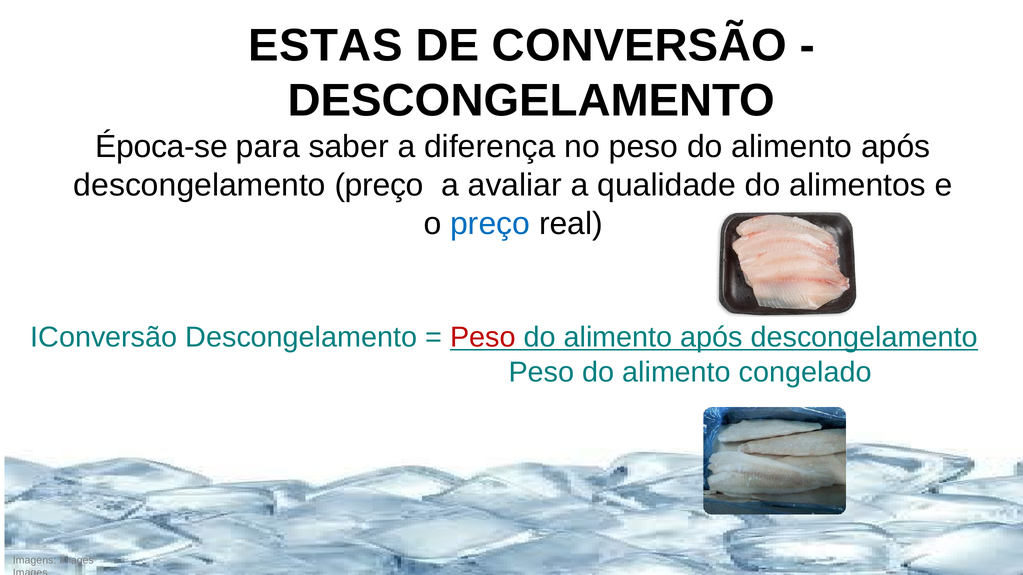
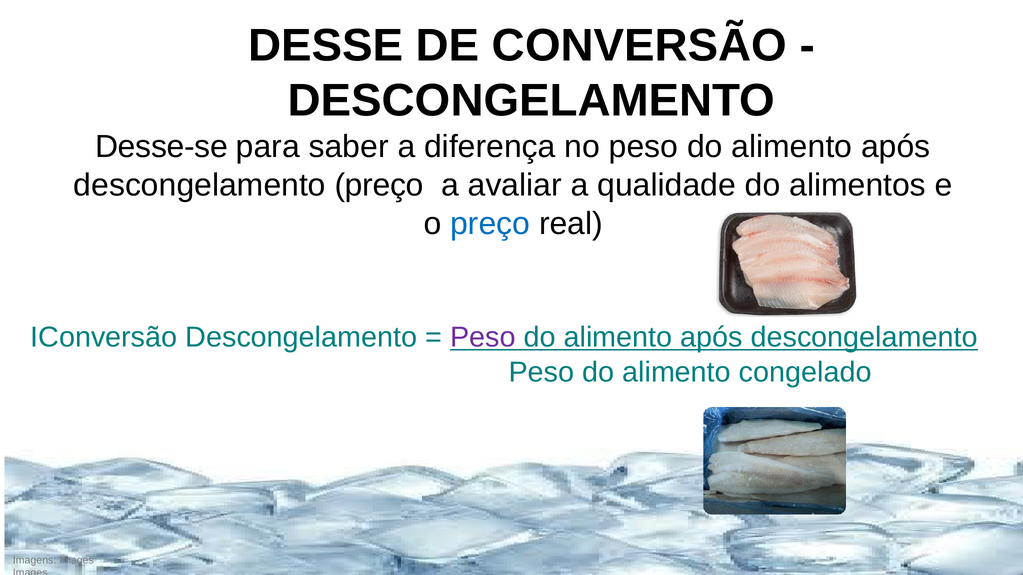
ESTAS: ESTAS -> DESSE (326, 46)
Época-se: Época-se -> Desse-se (162, 147)
Peso colour: red -> purple (483, 338)
